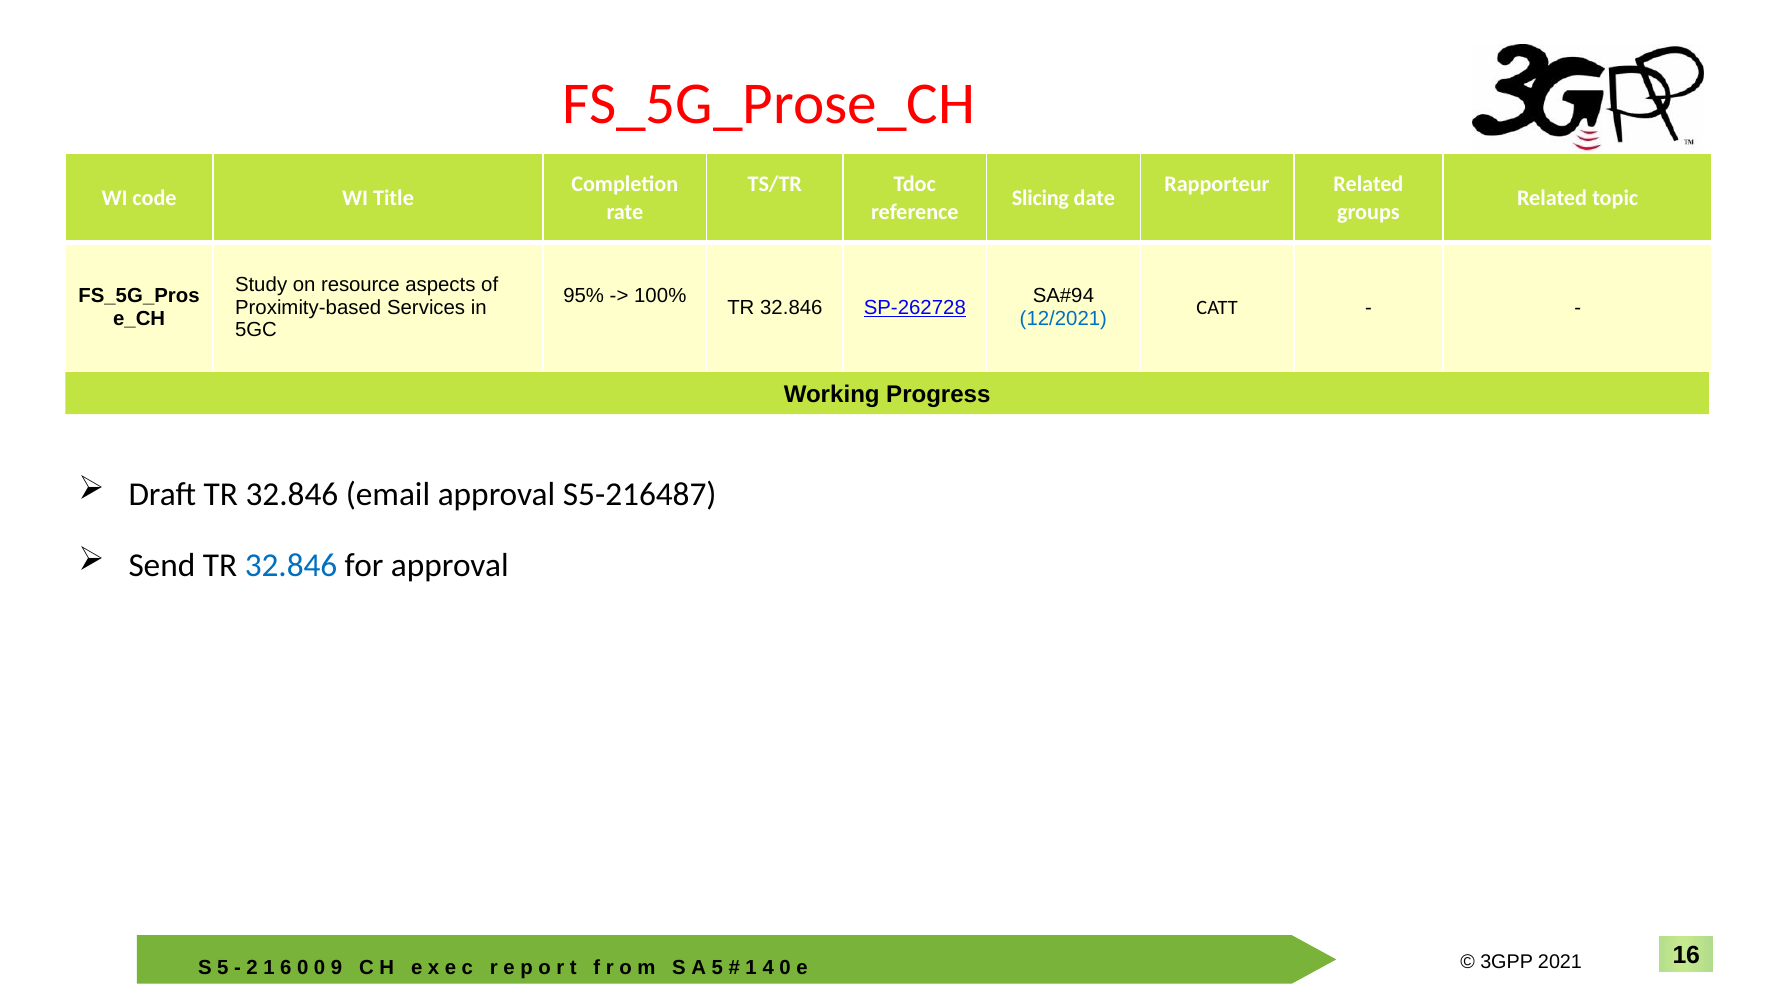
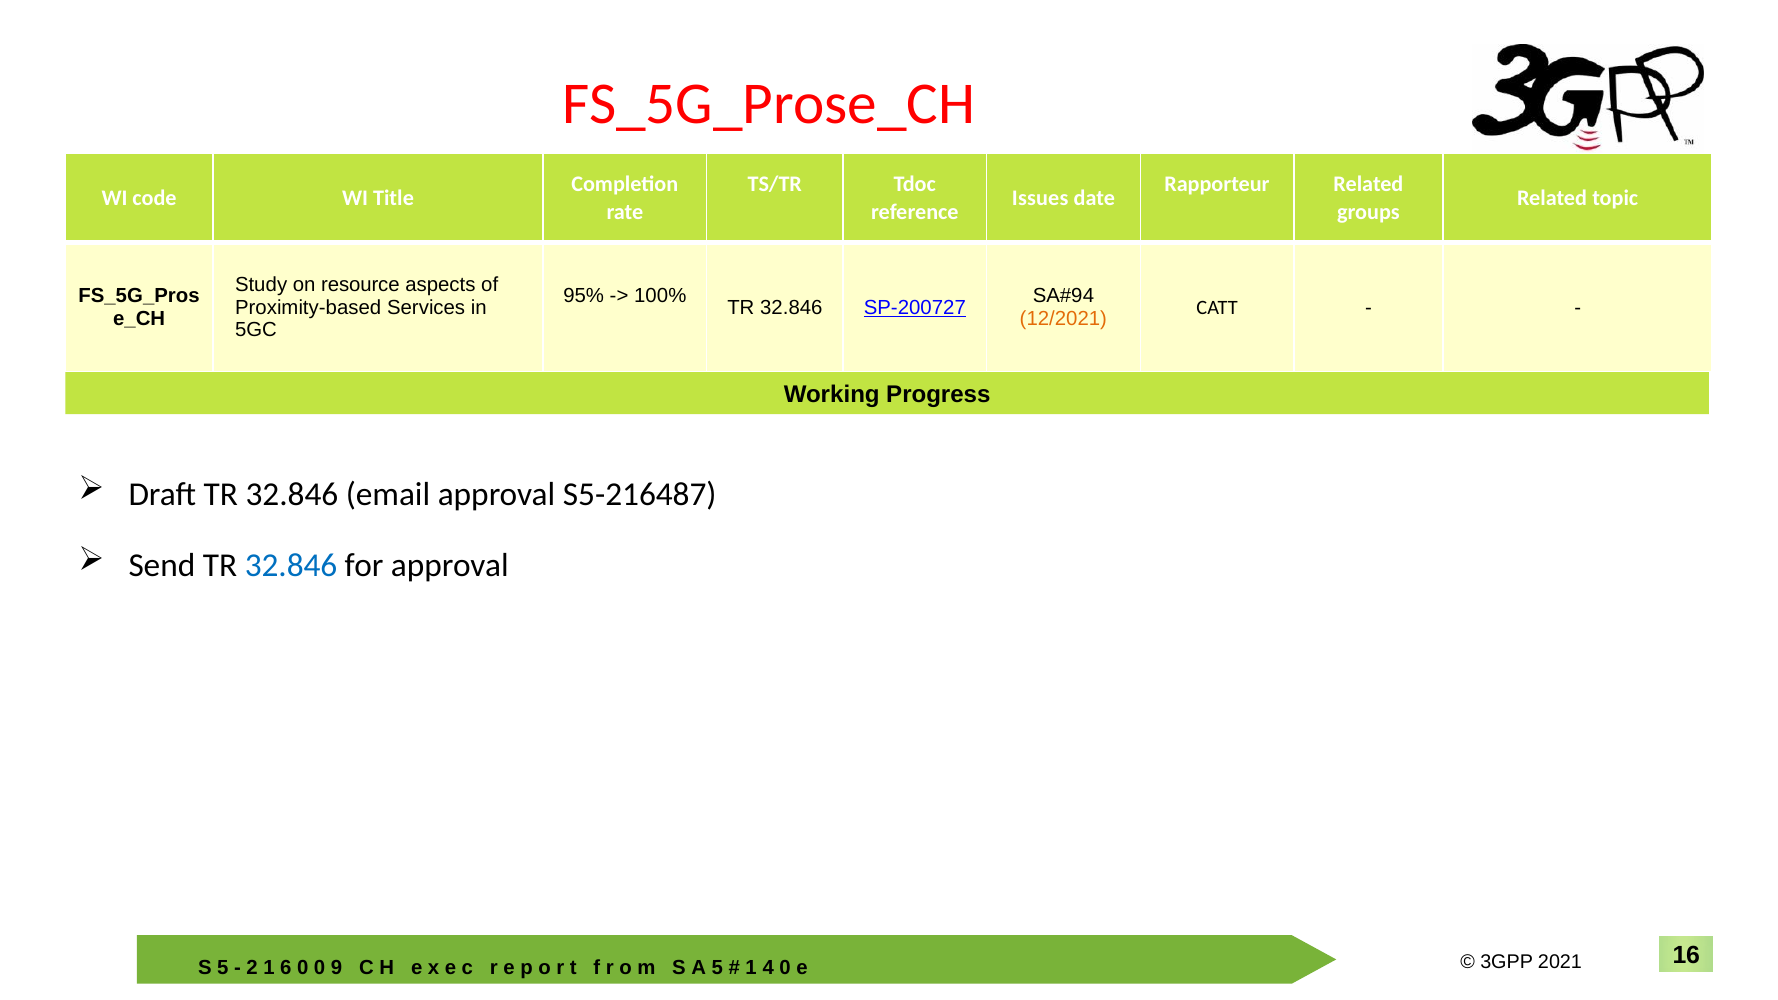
Slicing: Slicing -> Issues (1040, 198)
SP-262728: SP-262728 -> SP-200727 (915, 308)
12/2021 colour: blue -> orange (1063, 319)
